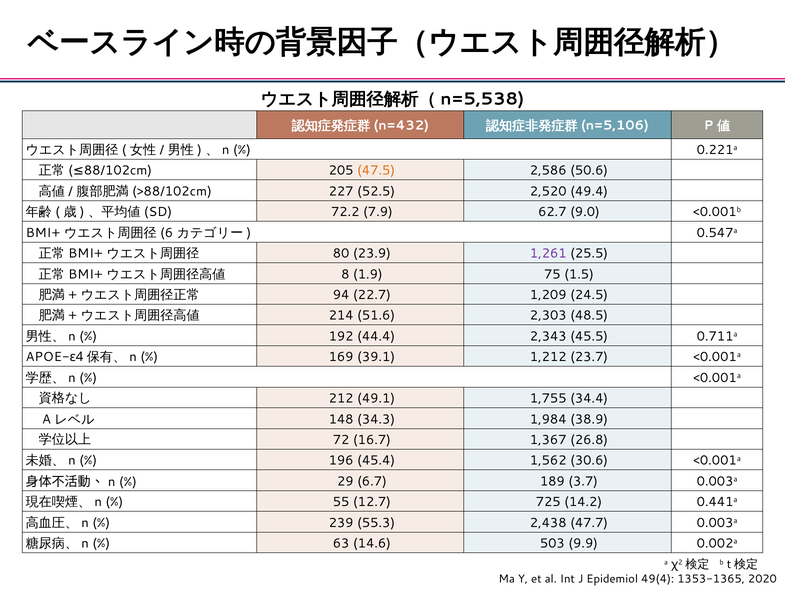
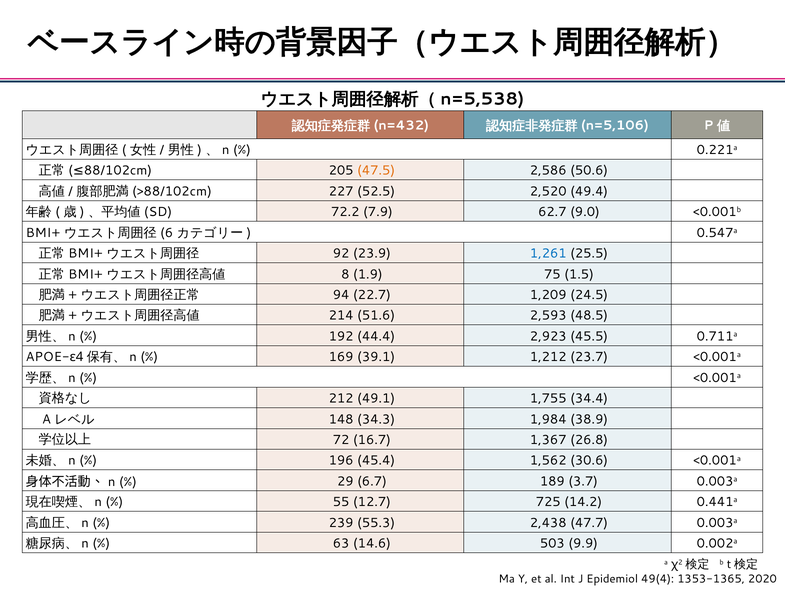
80: 80 -> 92 (341, 253)
1,261 colour: purple -> blue (548, 253)
2,303: 2,303 -> 2,593 (548, 315)
2,343: 2,343 -> 2,923 (548, 336)
